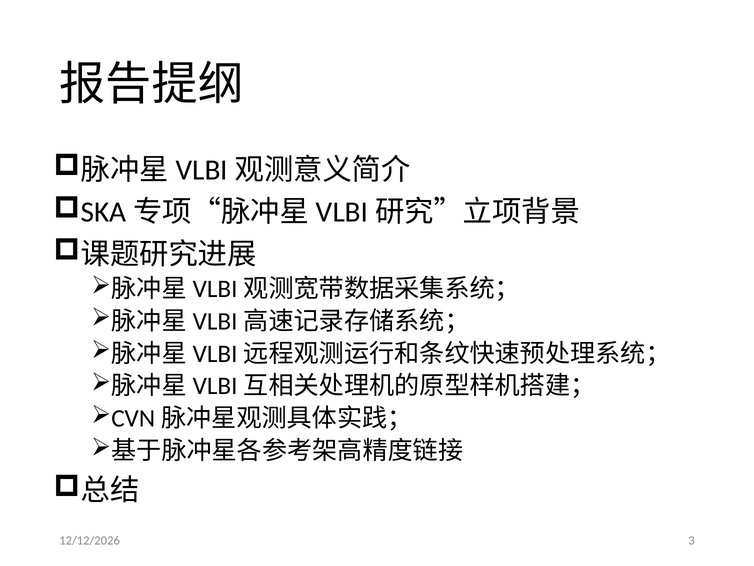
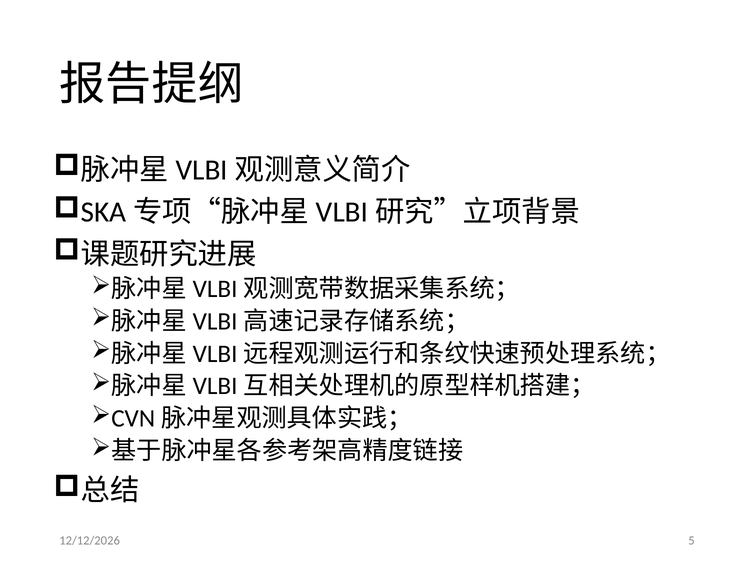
3: 3 -> 5 (692, 540)
